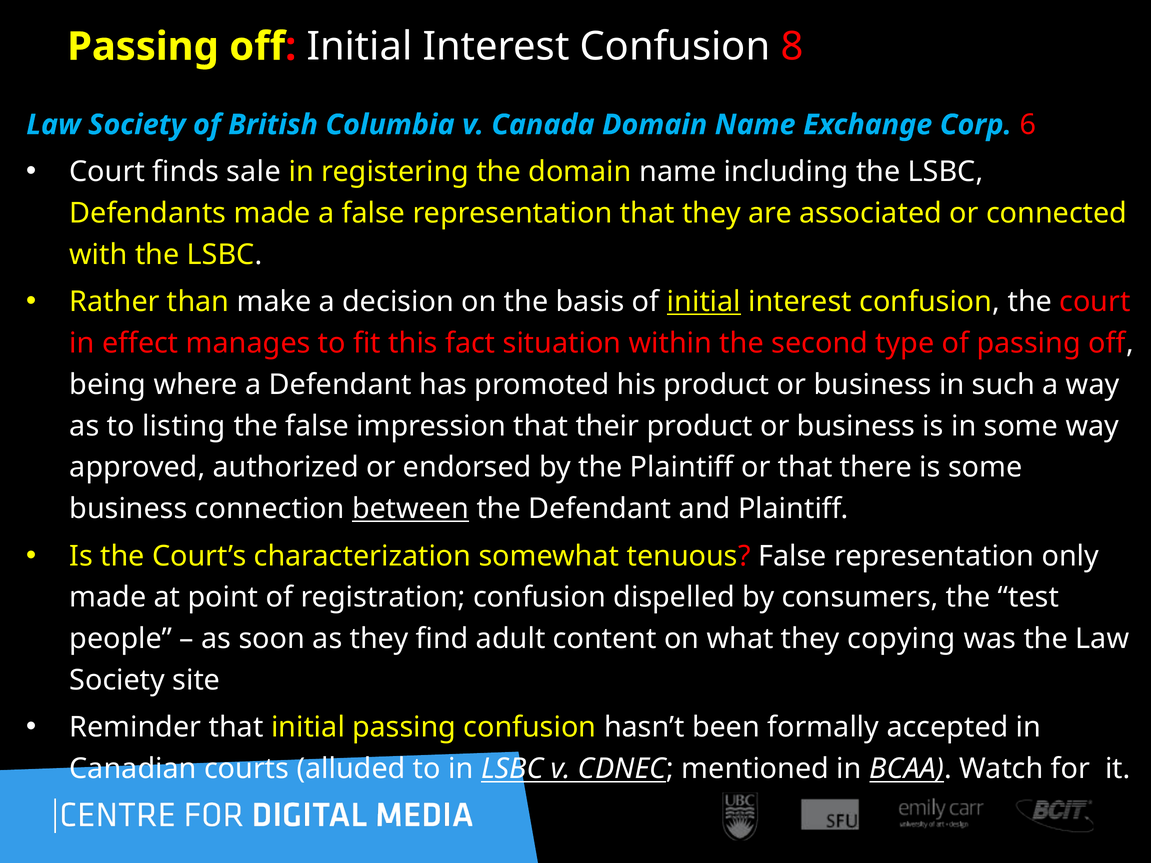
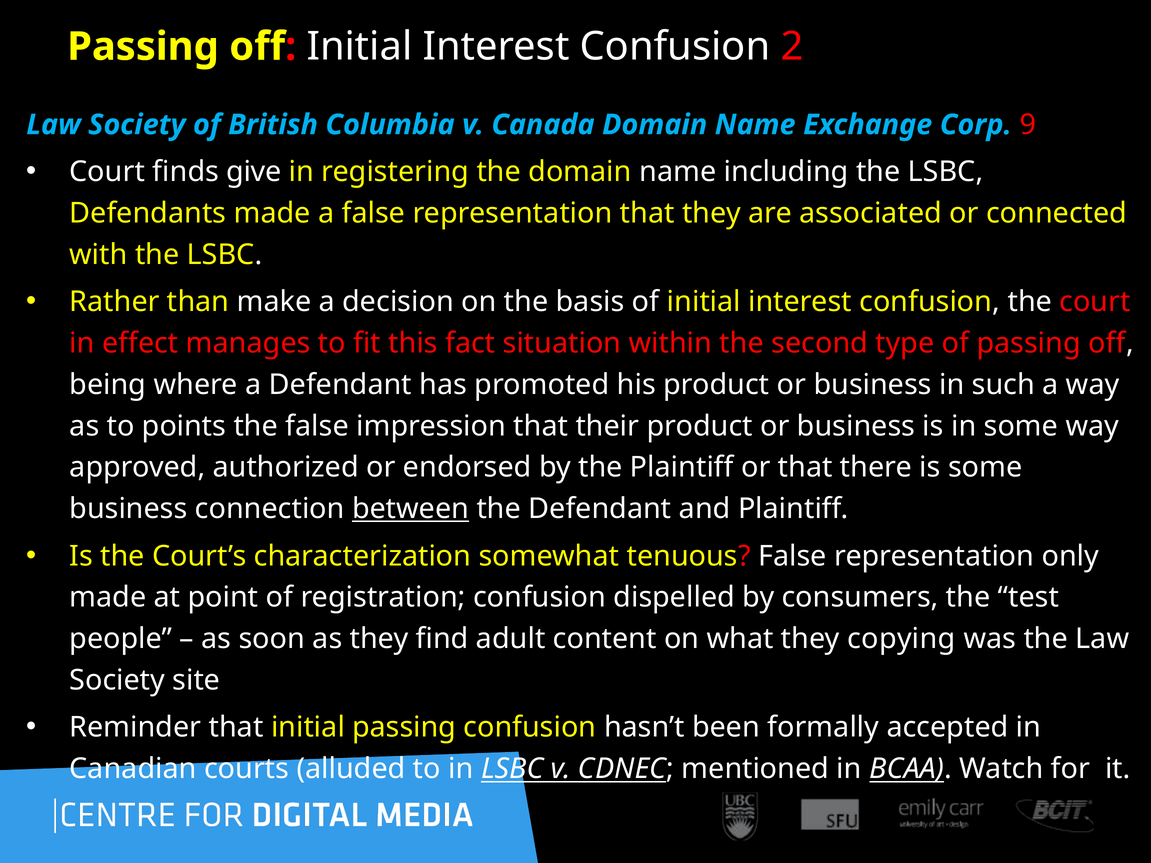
8: 8 -> 2 (792, 47)
6: 6 -> 9 (1028, 125)
sale: sale -> give (254, 172)
initial underline: present -> none (704, 302)
listing: listing -> points (184, 426)
